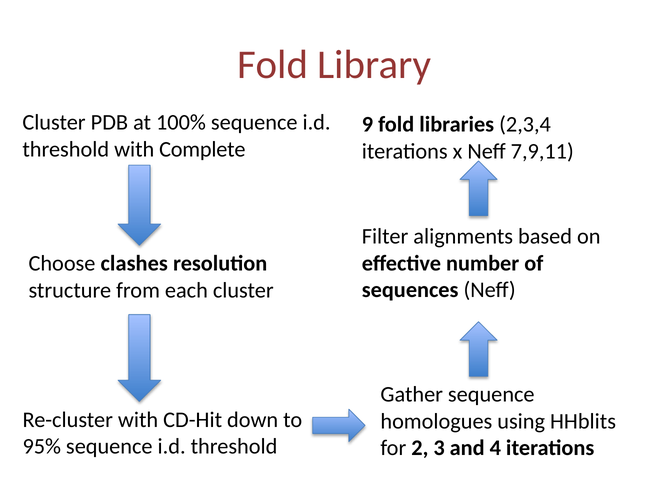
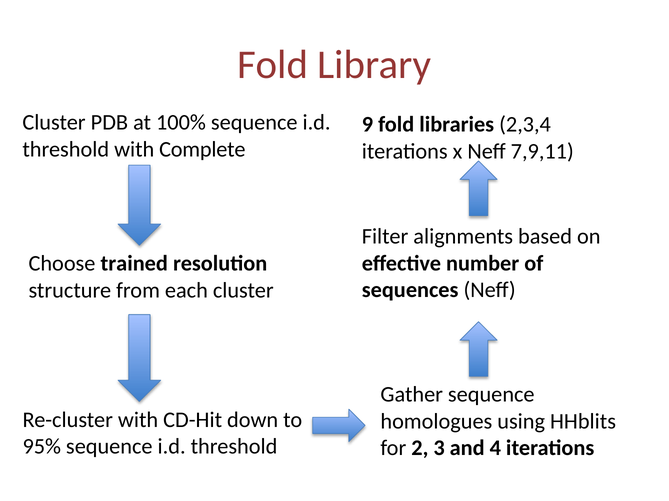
clashes: clashes -> trained (134, 264)
